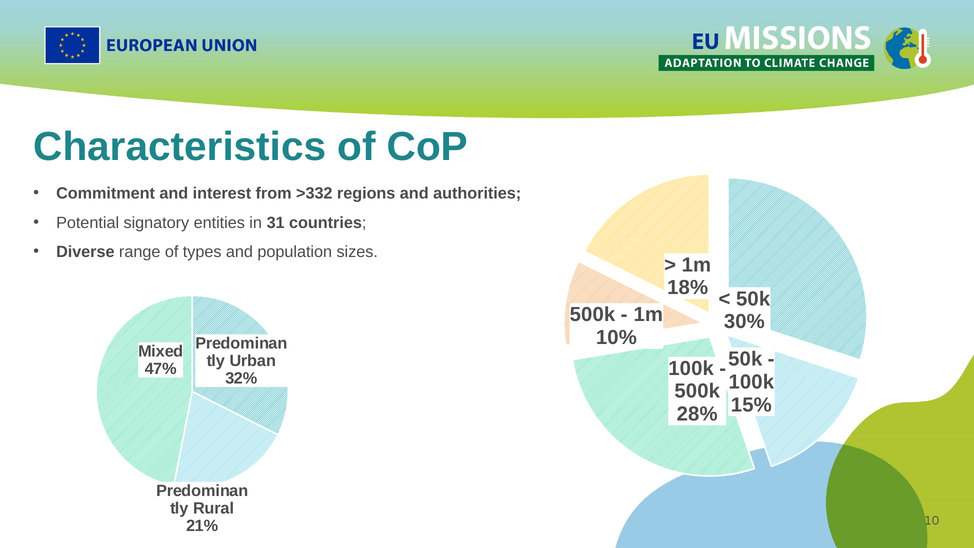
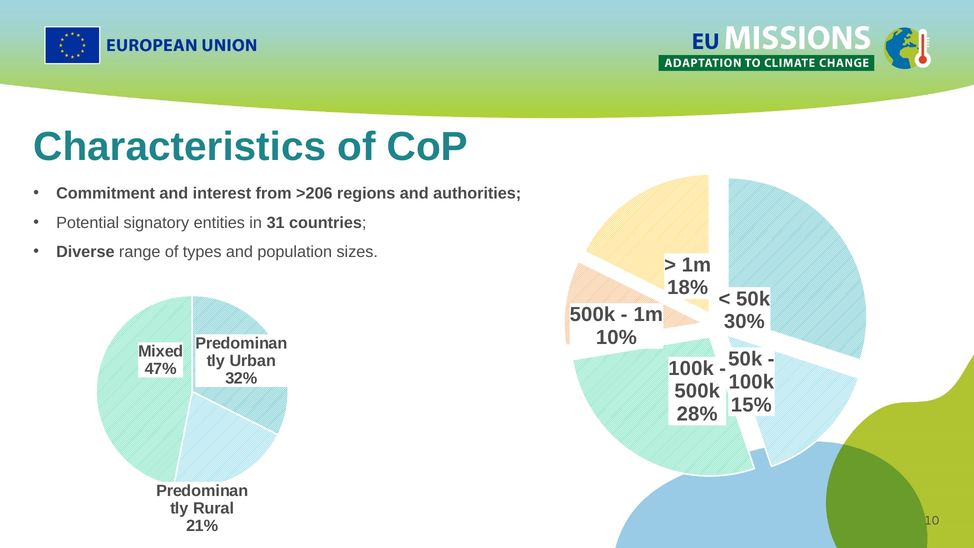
>332: >332 -> >206 (314, 193)
